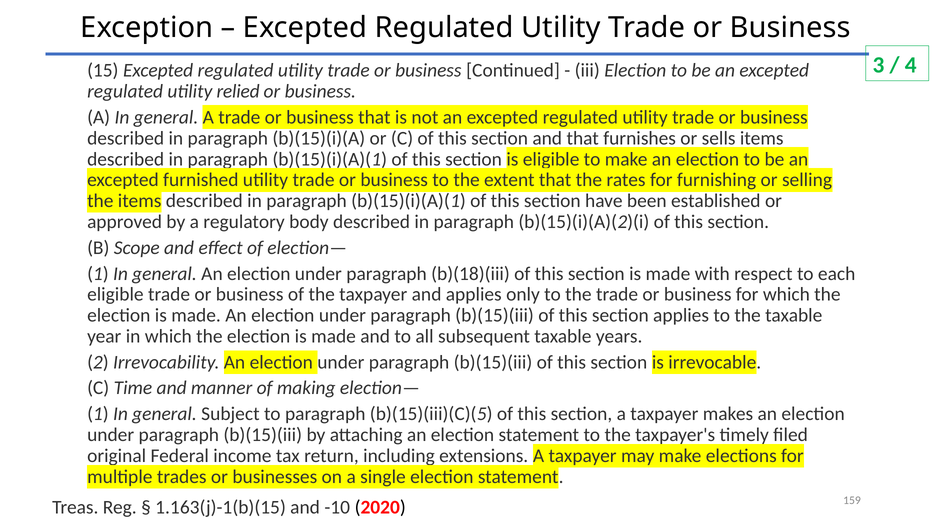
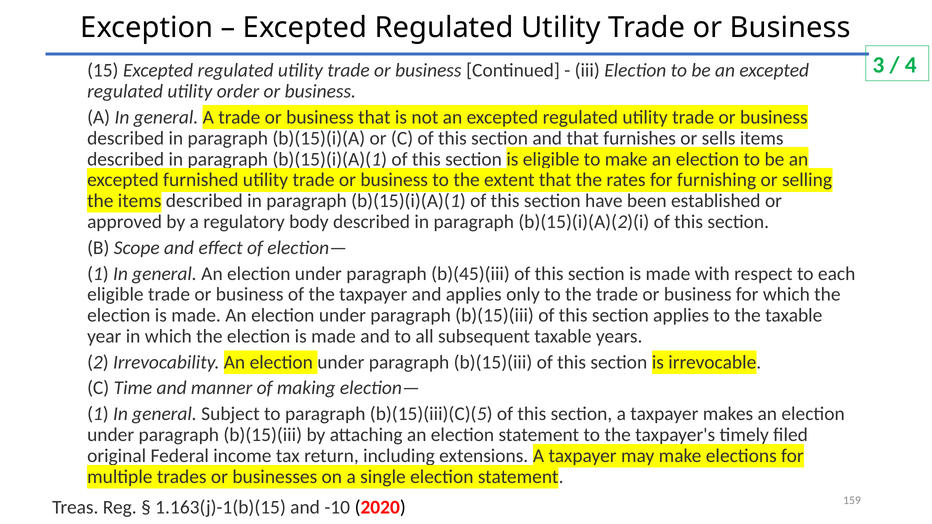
relied: relied -> order (238, 91)
b)(18)(iii: b)(18)(iii -> b)(45)(iii (471, 274)
